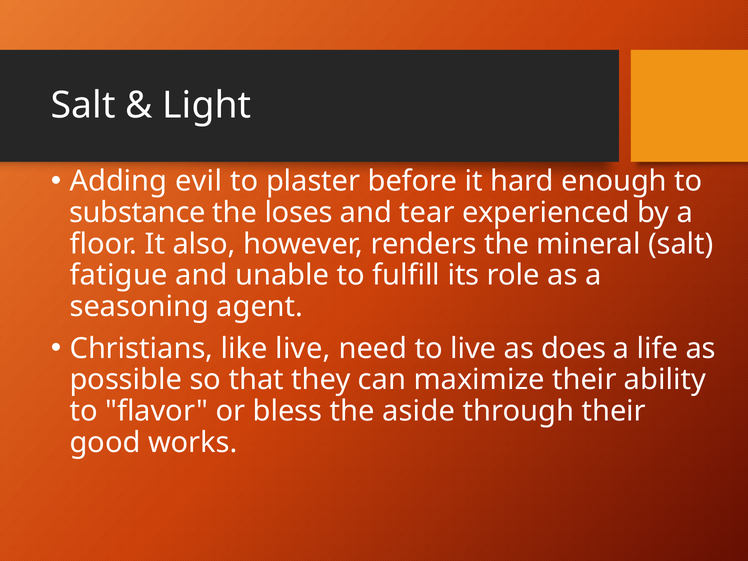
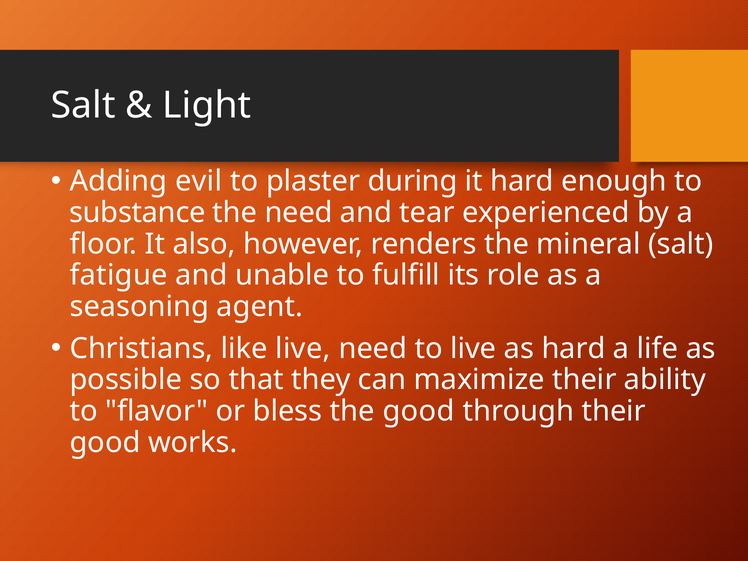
before: before -> during (413, 181)
the loses: loses -> need (299, 213)
as does: does -> hard (574, 348)
the aside: aside -> good (419, 411)
